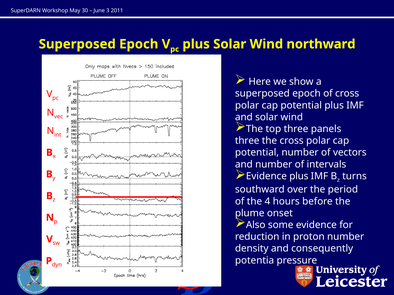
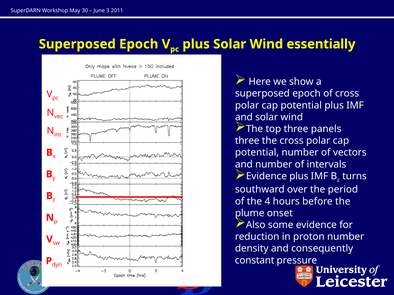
northward: northward -> essentially (321, 44)
potentia: potentia -> constant (255, 261)
